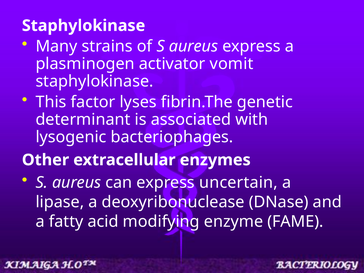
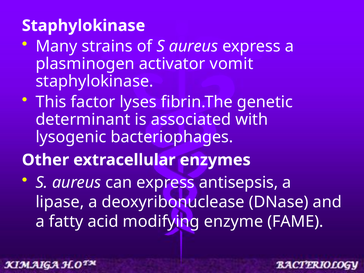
uncertain: uncertain -> antisepsis (239, 183)
